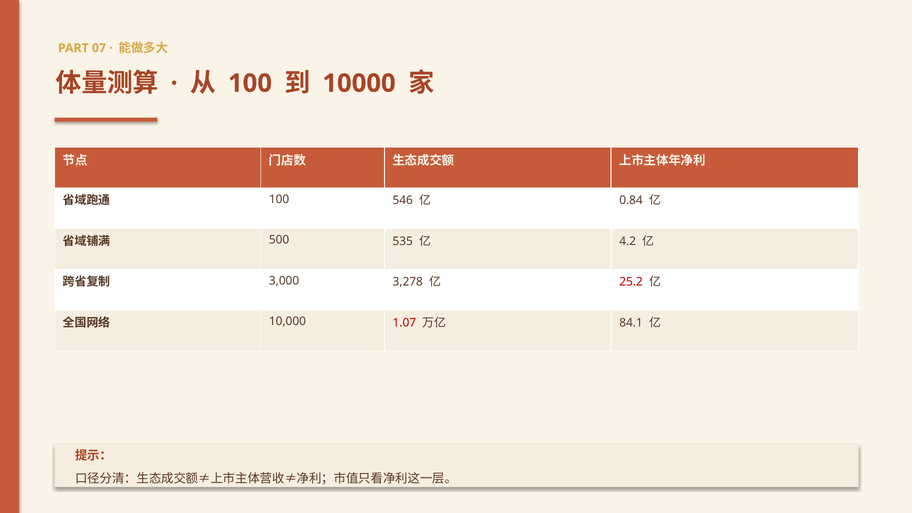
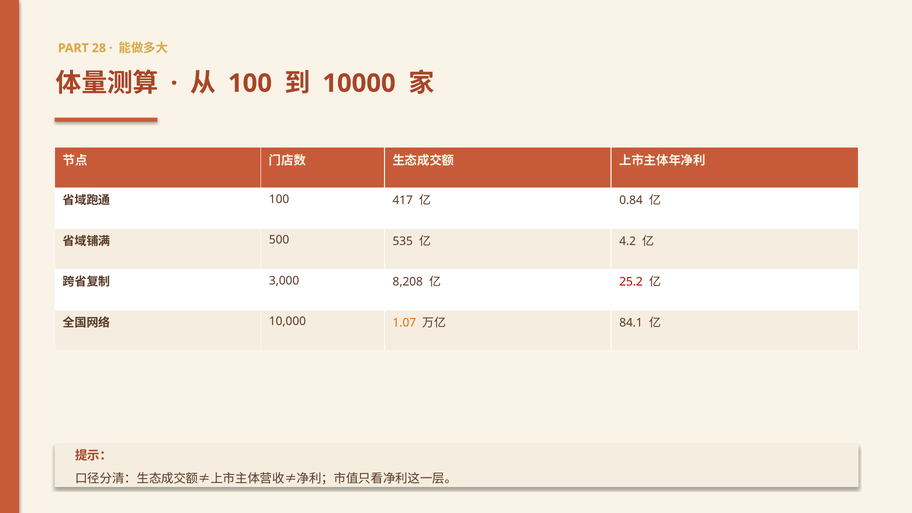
07: 07 -> 28 (99, 48)
546: 546 -> 417 (403, 200)
3,278: 3,278 -> 8,208 (408, 282)
1.07 colour: red -> orange (404, 323)
